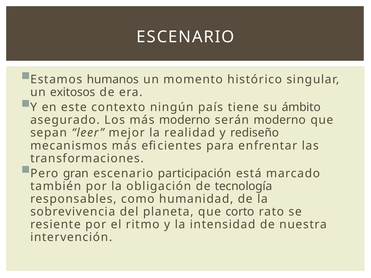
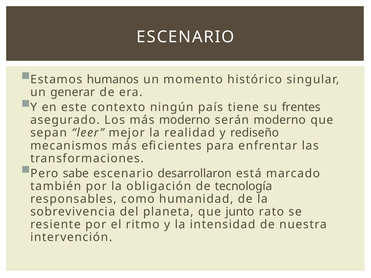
exitosos: exitosos -> generar (73, 92)
ámbito: ámbito -> frentes (301, 107)
gran: gran -> sabe (76, 174)
participación: participación -> desarrollaron (195, 174)
corto: corto -> junto (240, 212)
